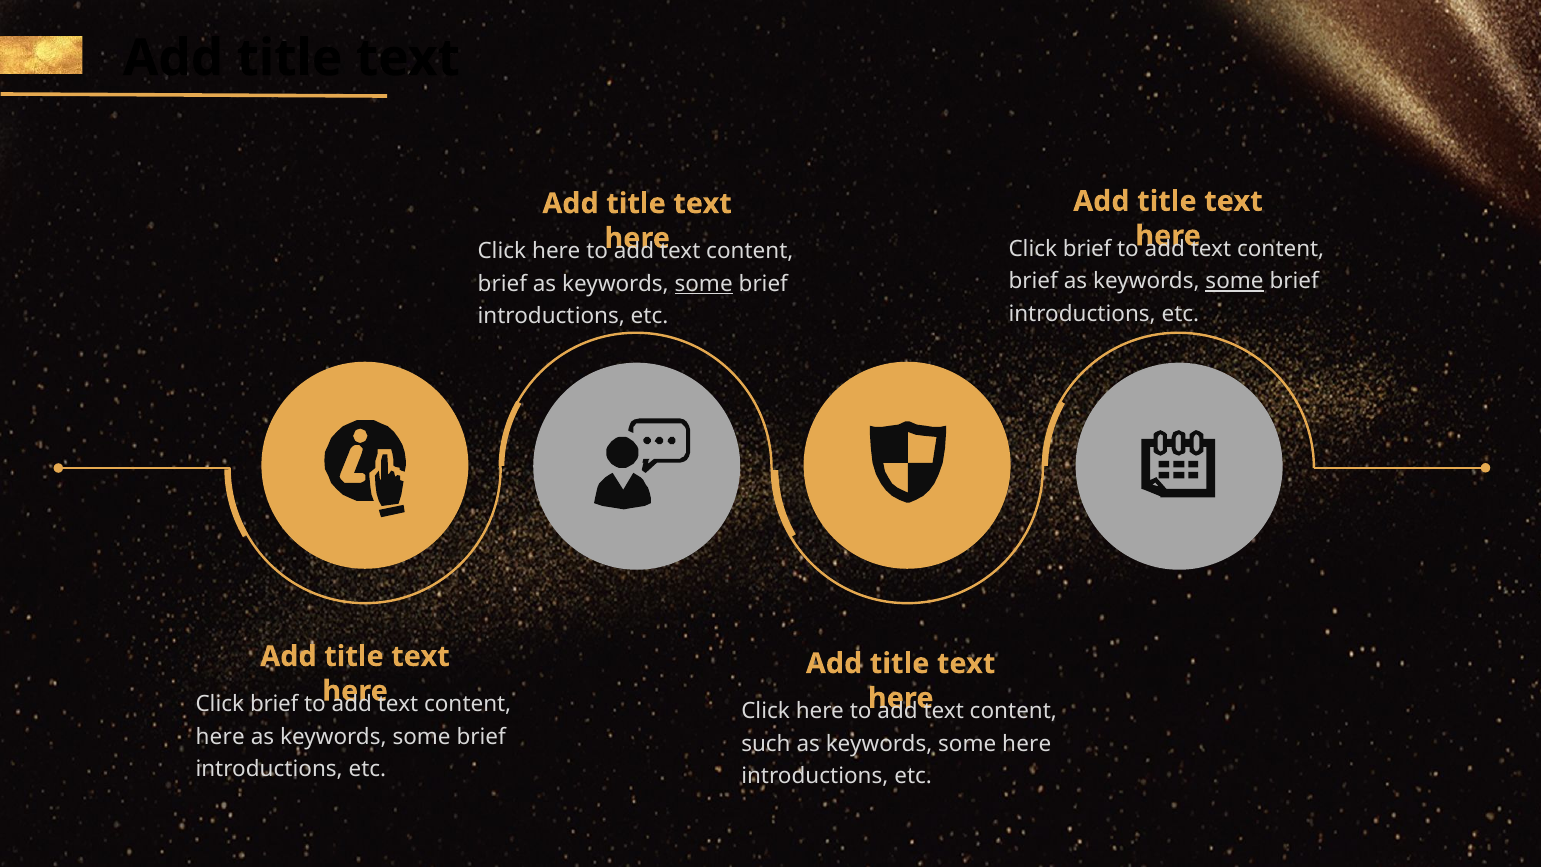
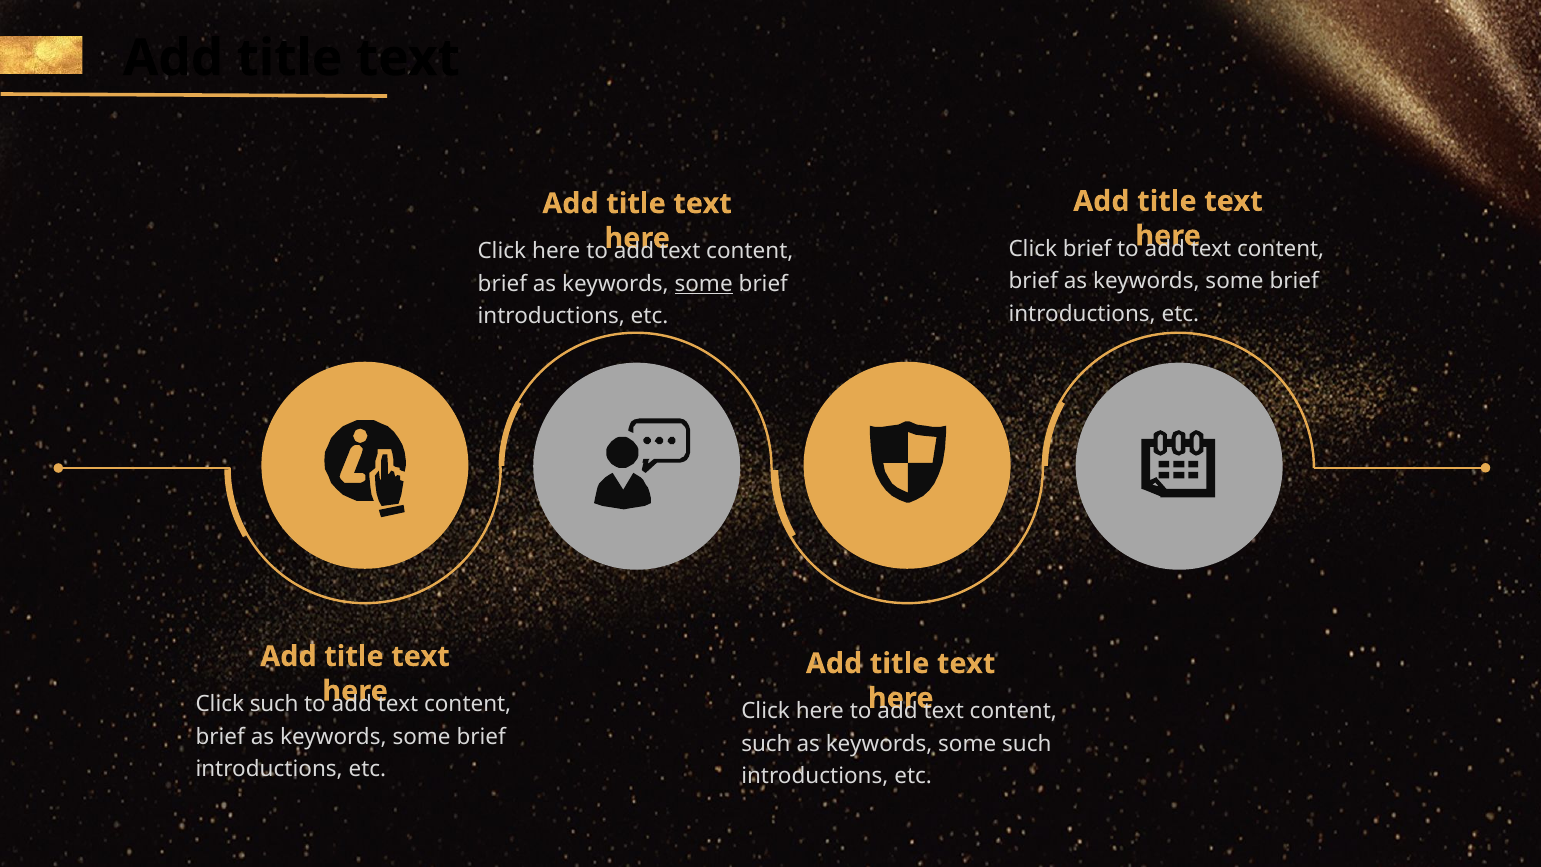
some underline: present -> none (1235, 281)
brief: brief -> such (274, 704)
here: here -> brief (220, 736)
some here: here -> such (1027, 744)
